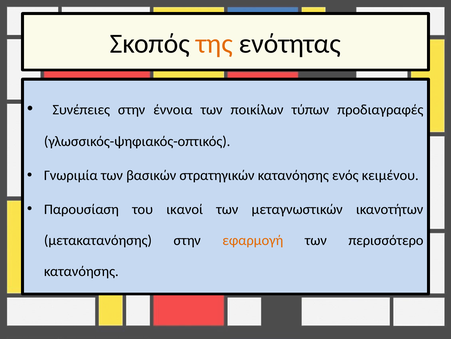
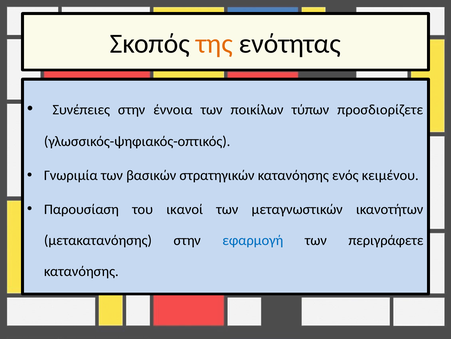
προδιαγραφές: προδιαγραφές -> προσδιορίζετε (380, 110)
εφαρμογή colour: orange -> blue (253, 240)
περισσότερο: περισσότερο -> περιγράφετε (386, 240)
